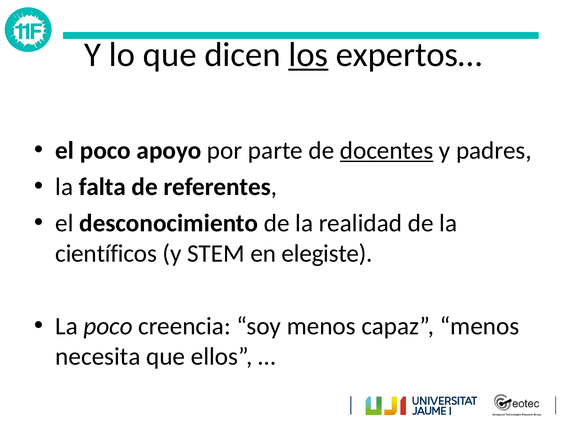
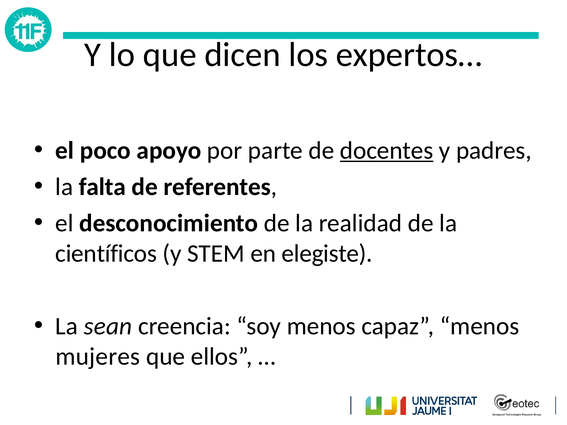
los underline: present -> none (308, 55)
La poco: poco -> sean (108, 326)
necesita: necesita -> mujeres (98, 357)
